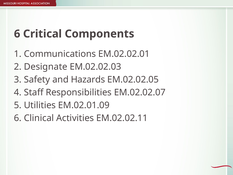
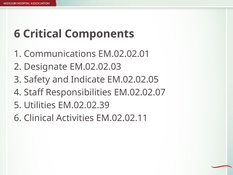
Hazards: Hazards -> Indicate (88, 79)
EM.02.01.09: EM.02.01.09 -> EM.02.02.39 (84, 105)
